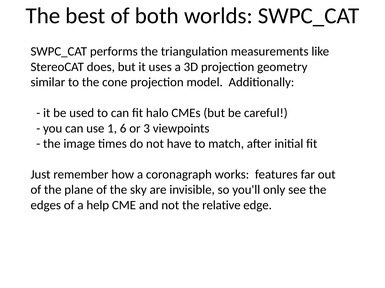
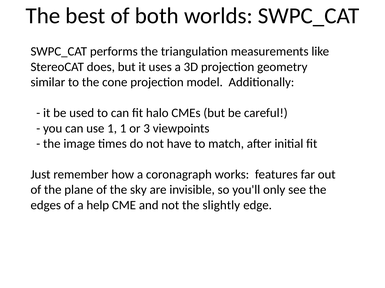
1 6: 6 -> 1 (123, 129)
relative: relative -> slightly (221, 206)
